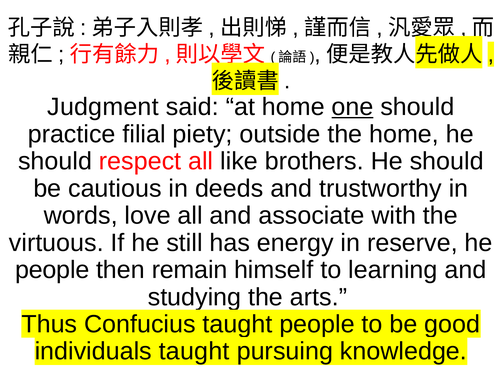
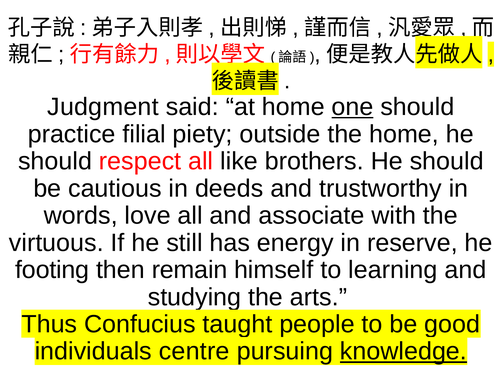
people: people -> footing (52, 270)
individuals taught: taught -> centre (194, 352)
knowledge underline: none -> present (403, 352)
